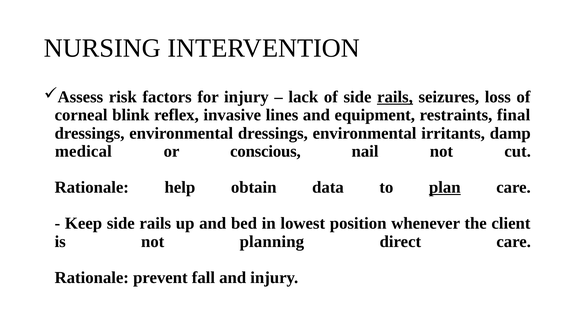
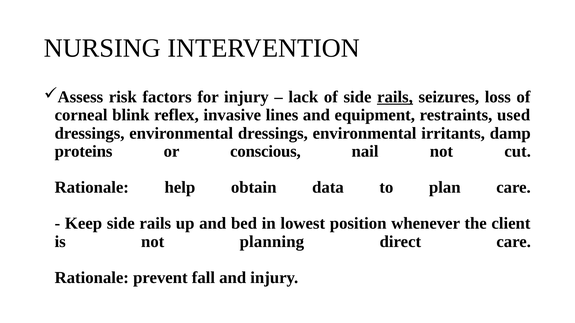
final: final -> used (514, 115)
medical: medical -> proteins (84, 151)
plan underline: present -> none (445, 188)
